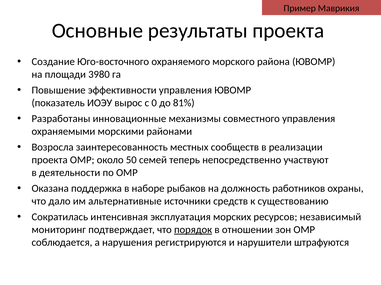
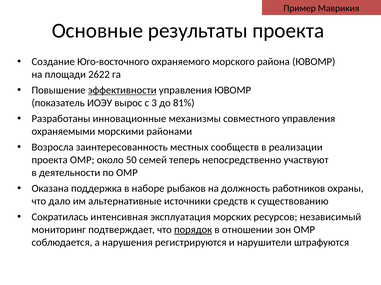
3980: 3980 -> 2622 (99, 75)
эффективности underline: none -> present (122, 90)
0: 0 -> 3 (154, 103)
